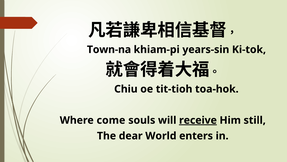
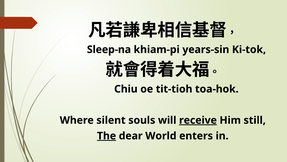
Town-na: Town-na -> Sleep-na (109, 49)
come: come -> silent (111, 120)
The underline: none -> present (107, 135)
